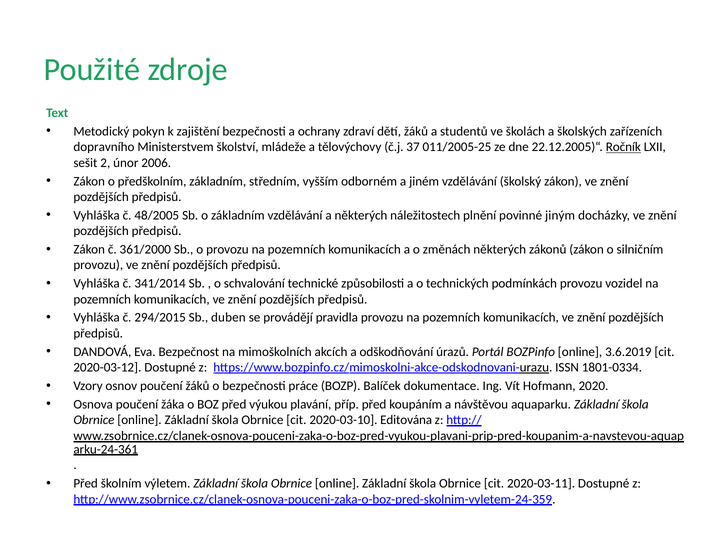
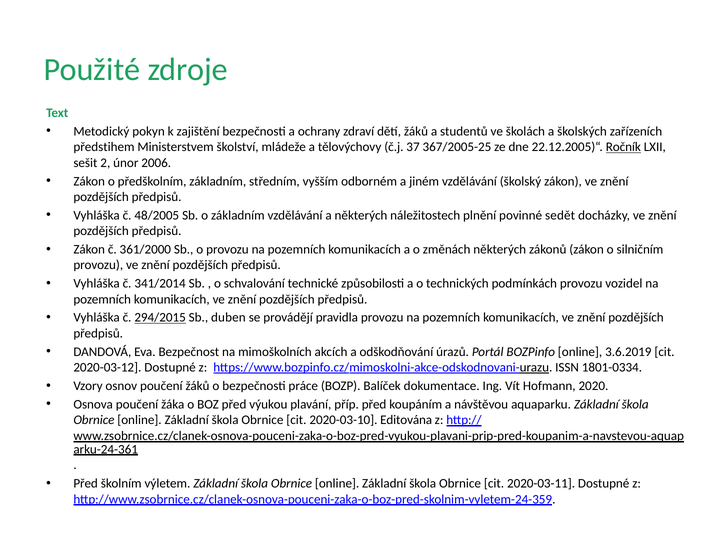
dopravního: dopravního -> předstihem (104, 147)
011/2005-25: 011/2005-25 -> 367/2005-25 (457, 147)
jiným: jiným -> sedět (560, 216)
294/2015 underline: none -> present (160, 318)
